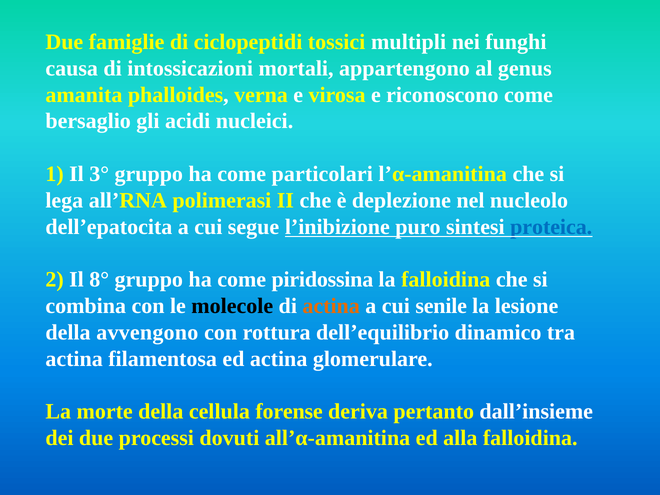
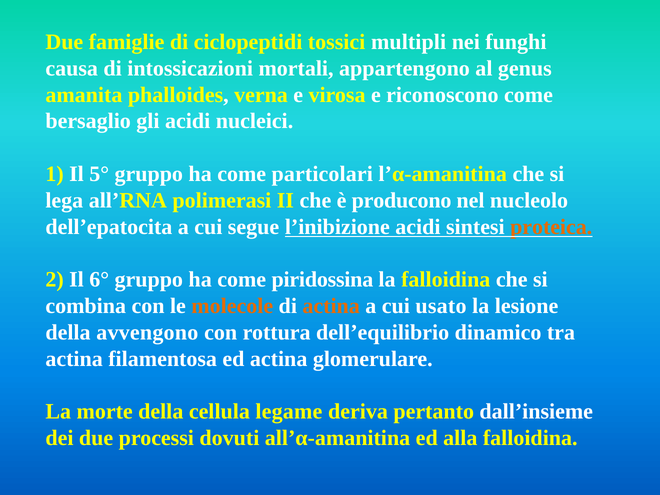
3°: 3° -> 5° (99, 174)
deplezione: deplezione -> producono (402, 200)
l’inibizione puro: puro -> acidi (418, 227)
proteica colour: blue -> orange (551, 227)
8°: 8° -> 6° (99, 280)
molecole colour: black -> orange (232, 306)
senile: senile -> usato (441, 306)
forense: forense -> legame (289, 412)
